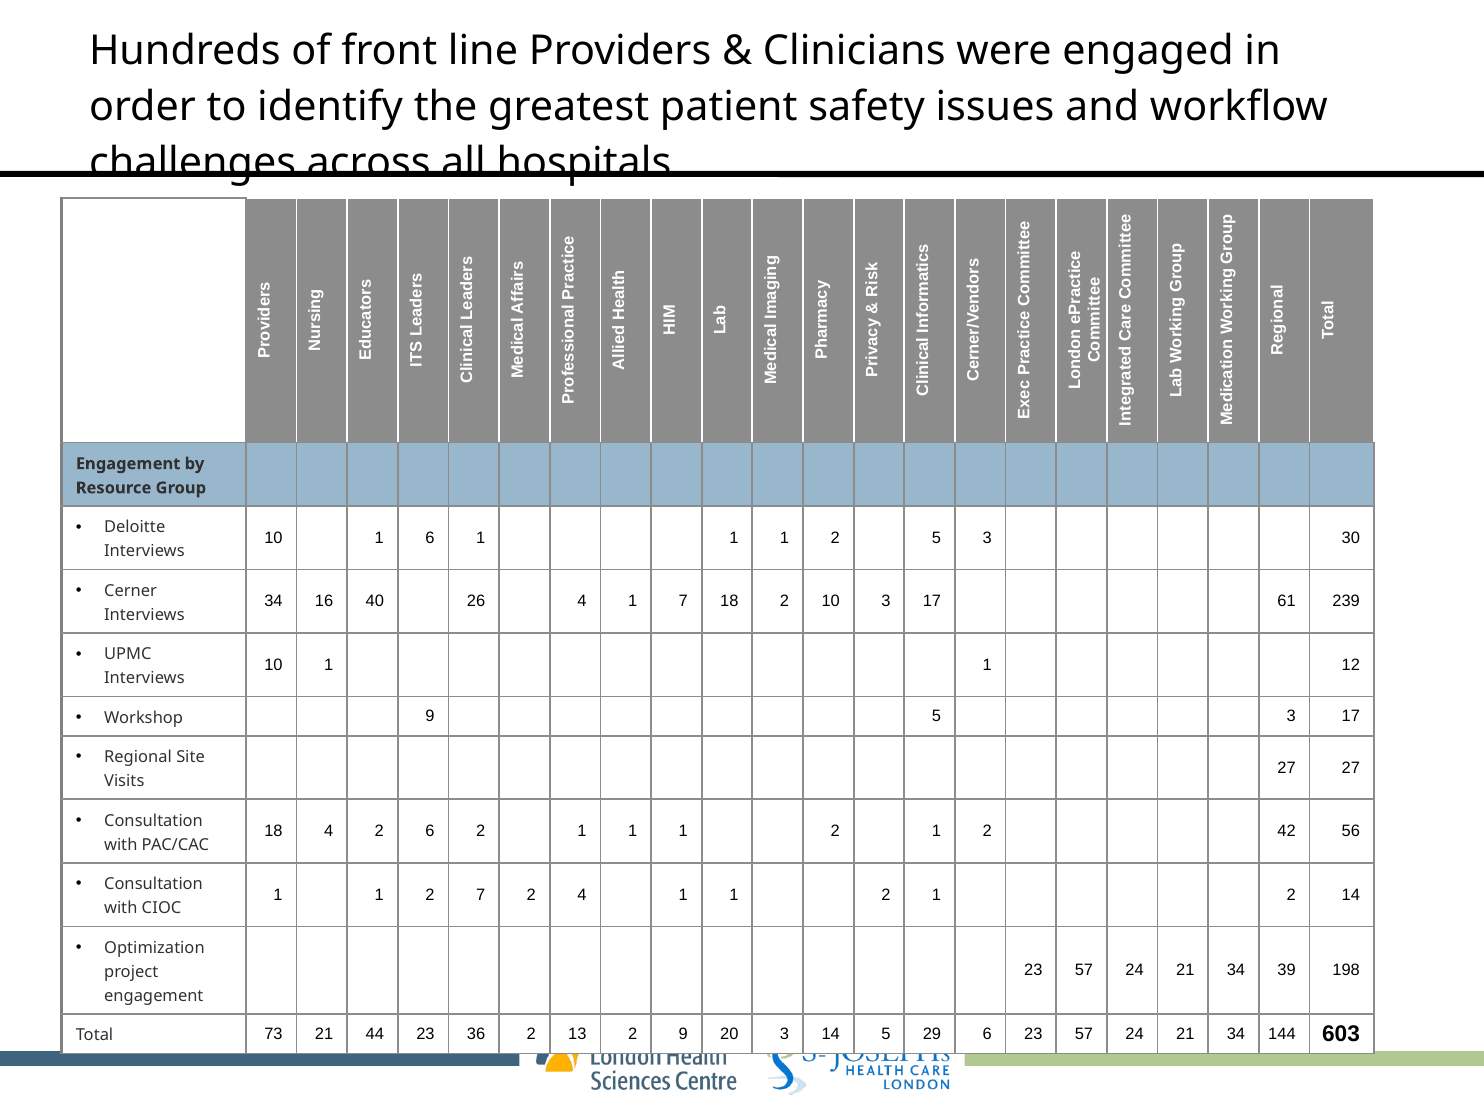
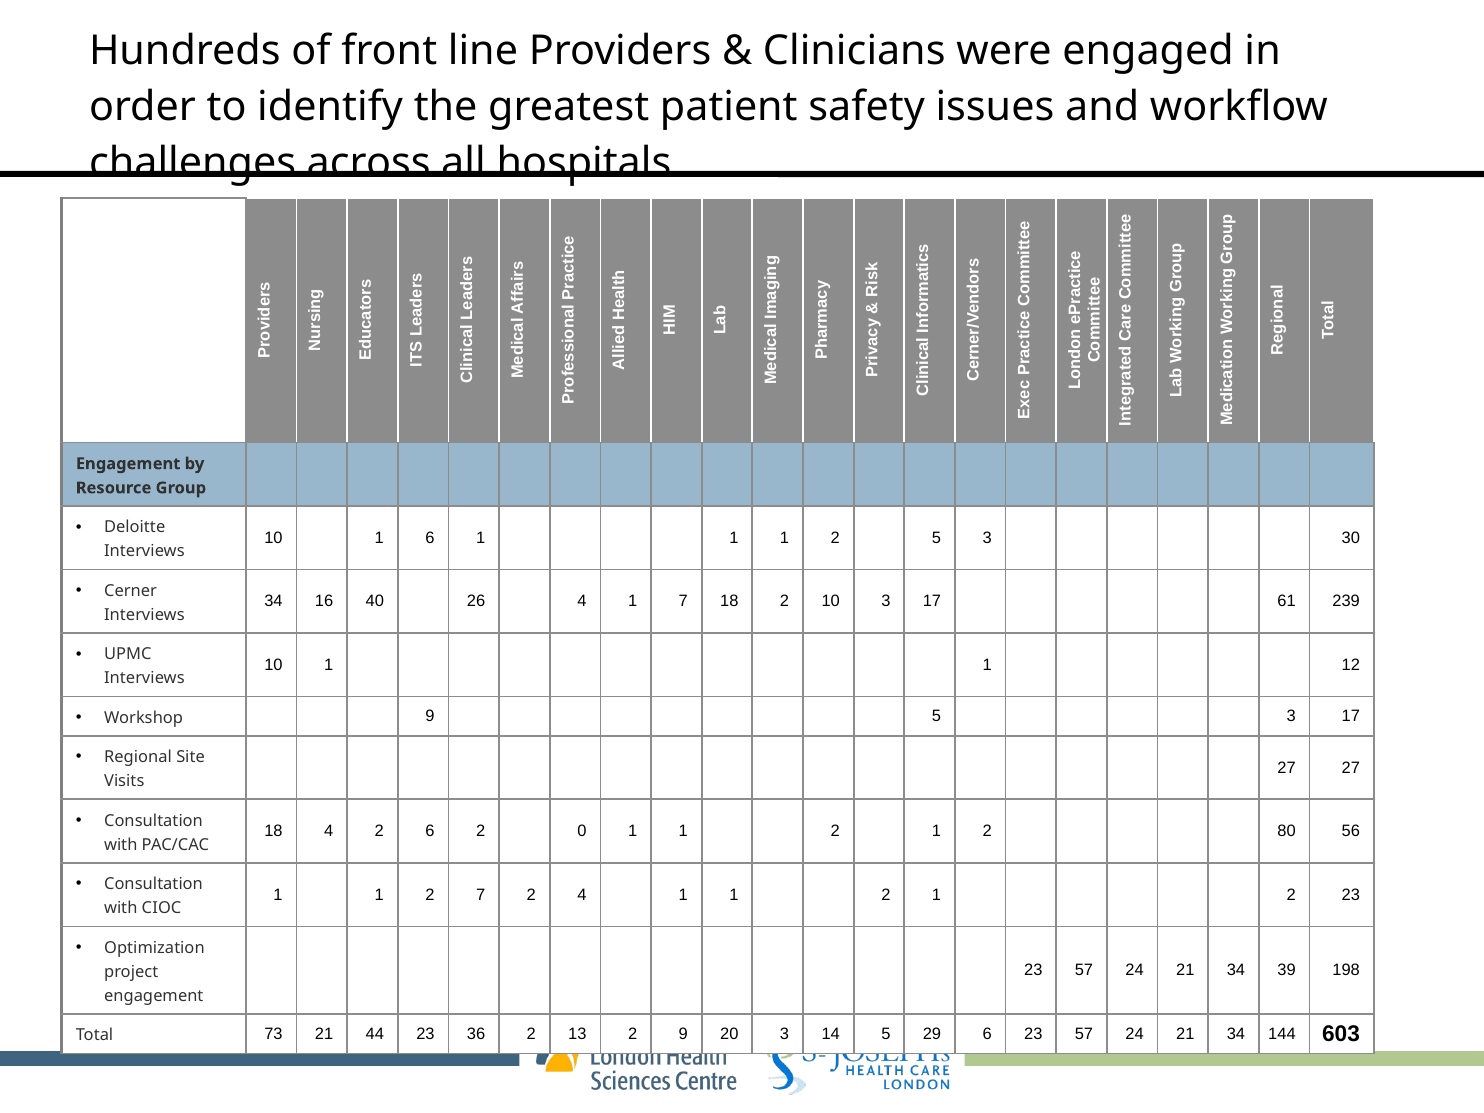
6 2 1: 1 -> 0 (582, 831)
42: 42 -> 80 (1287, 831)
2 14: 14 -> 23 (1351, 895)
